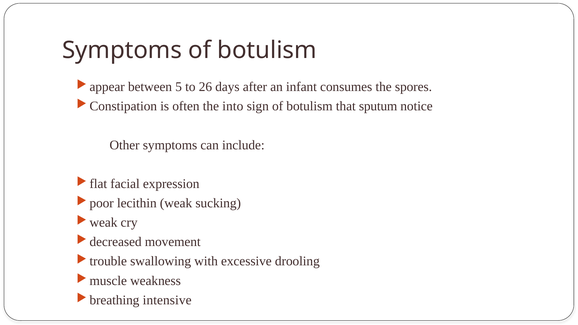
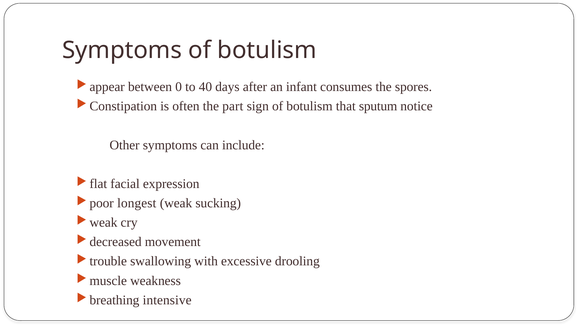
5: 5 -> 0 (179, 87)
26: 26 -> 40 (205, 87)
into: into -> part (233, 106)
lecithin: lecithin -> longest (137, 203)
